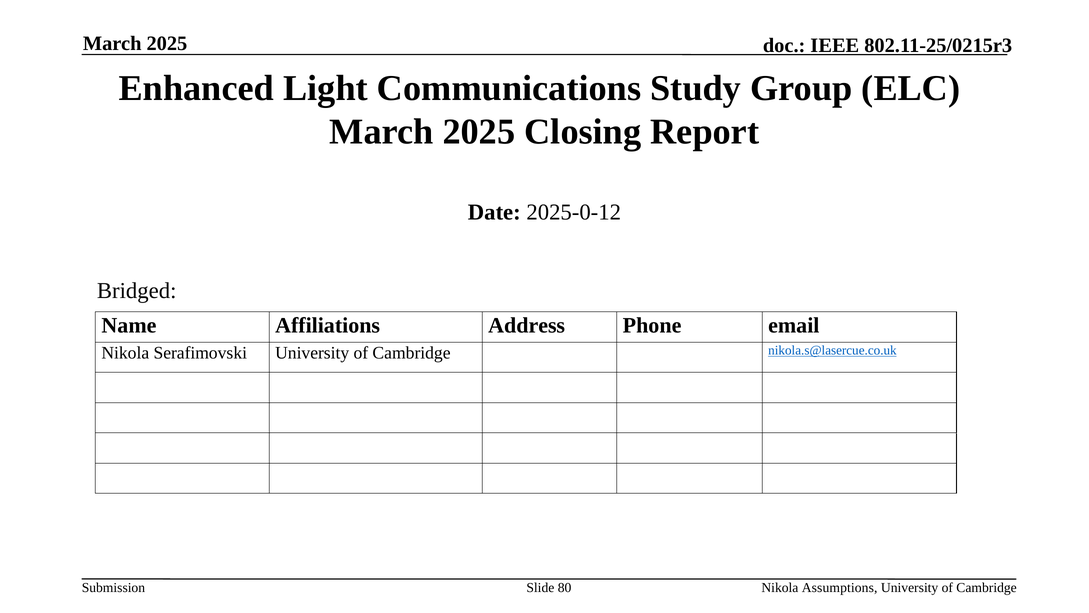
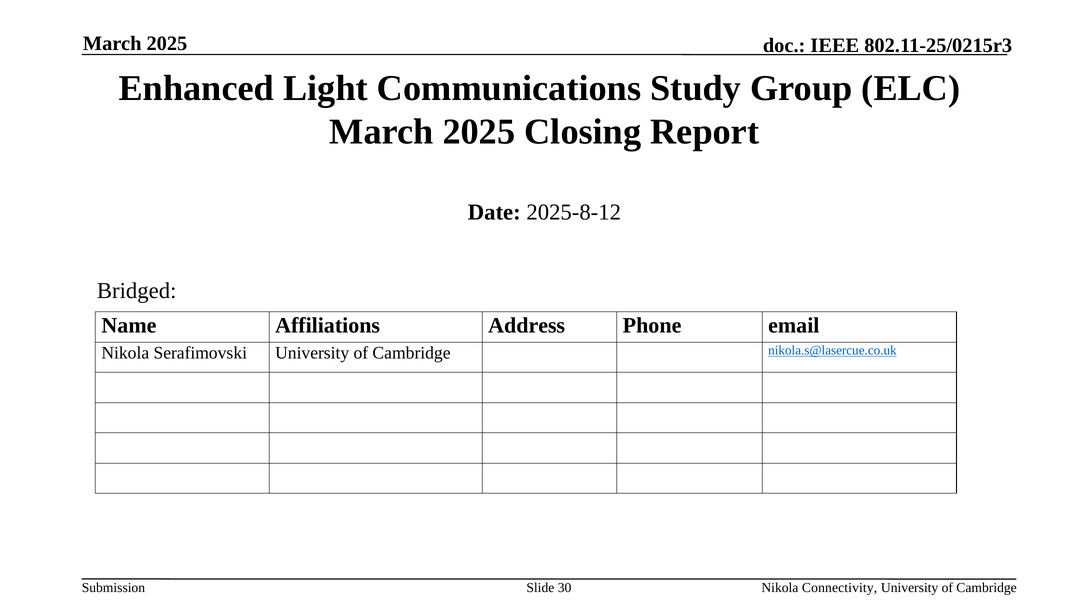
2025-0-12: 2025-0-12 -> 2025-8-12 (574, 212)
80: 80 -> 30 (565, 587)
Assumptions: Assumptions -> Connectivity (840, 587)
